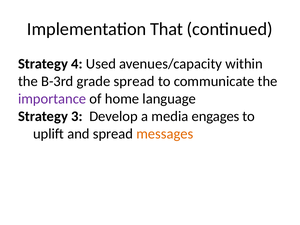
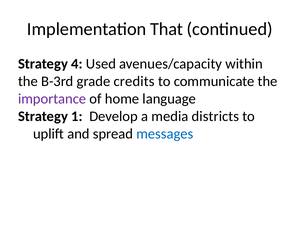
grade spread: spread -> credits (134, 81)
3: 3 -> 1 (77, 116)
engages: engages -> districts (215, 116)
messages colour: orange -> blue (165, 134)
